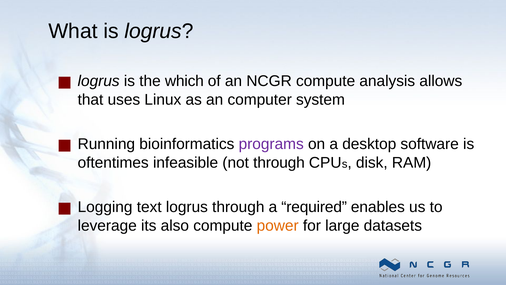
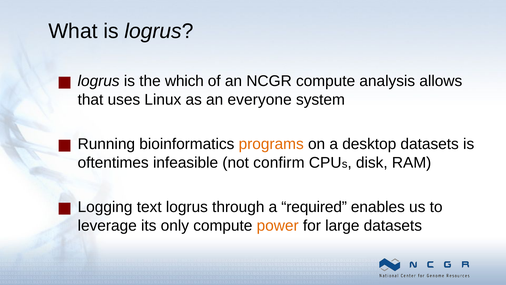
computer: computer -> everyone (260, 100)
programs colour: purple -> orange (271, 144)
desktop software: software -> datasets (430, 144)
not through: through -> confirm (279, 162)
also: also -> only (175, 225)
